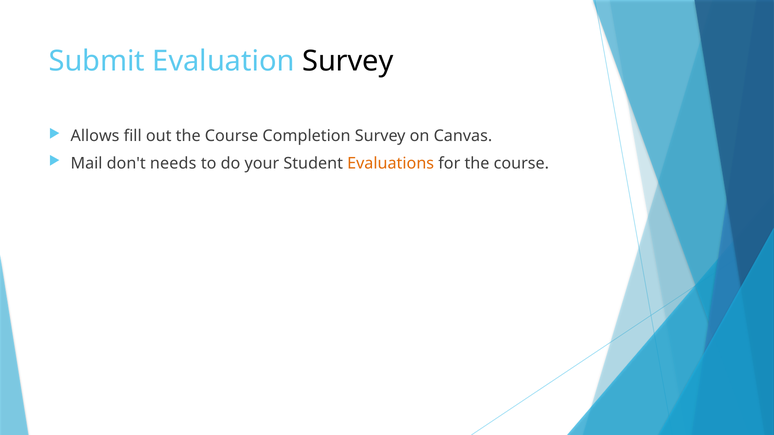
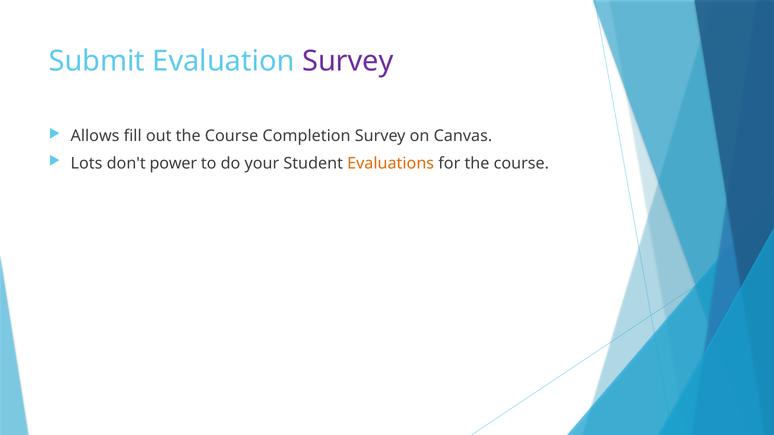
Survey colour: black -> purple (348, 61)
Mail: Mail -> Lots (87, 164)
needs: needs -> power (173, 164)
